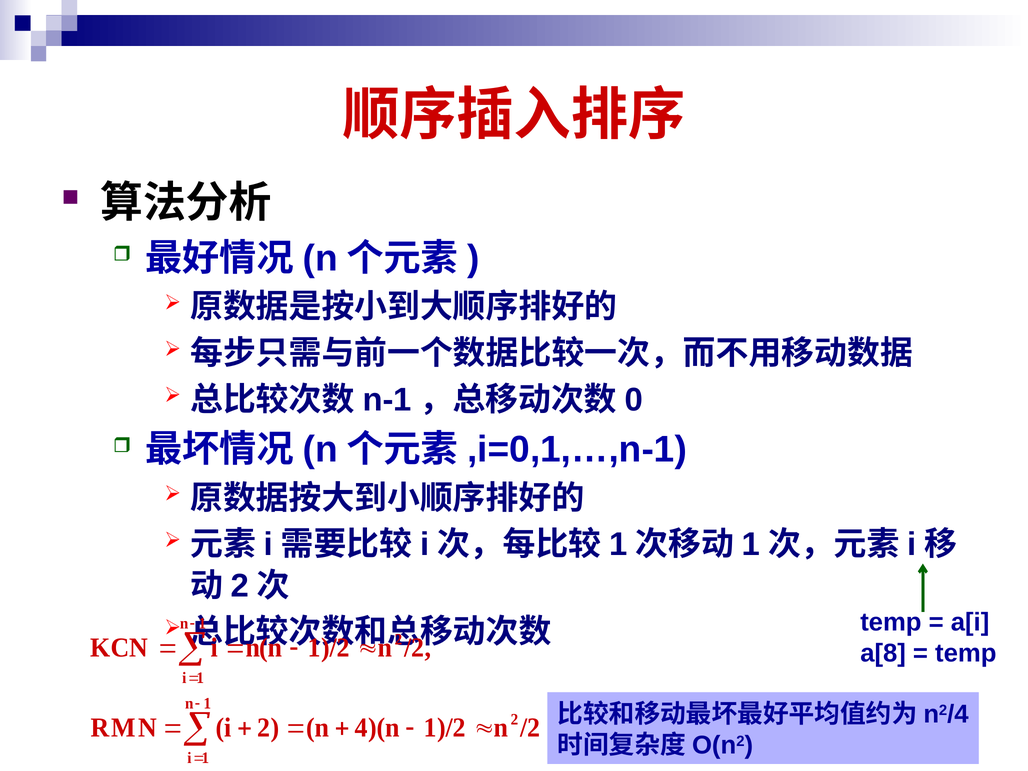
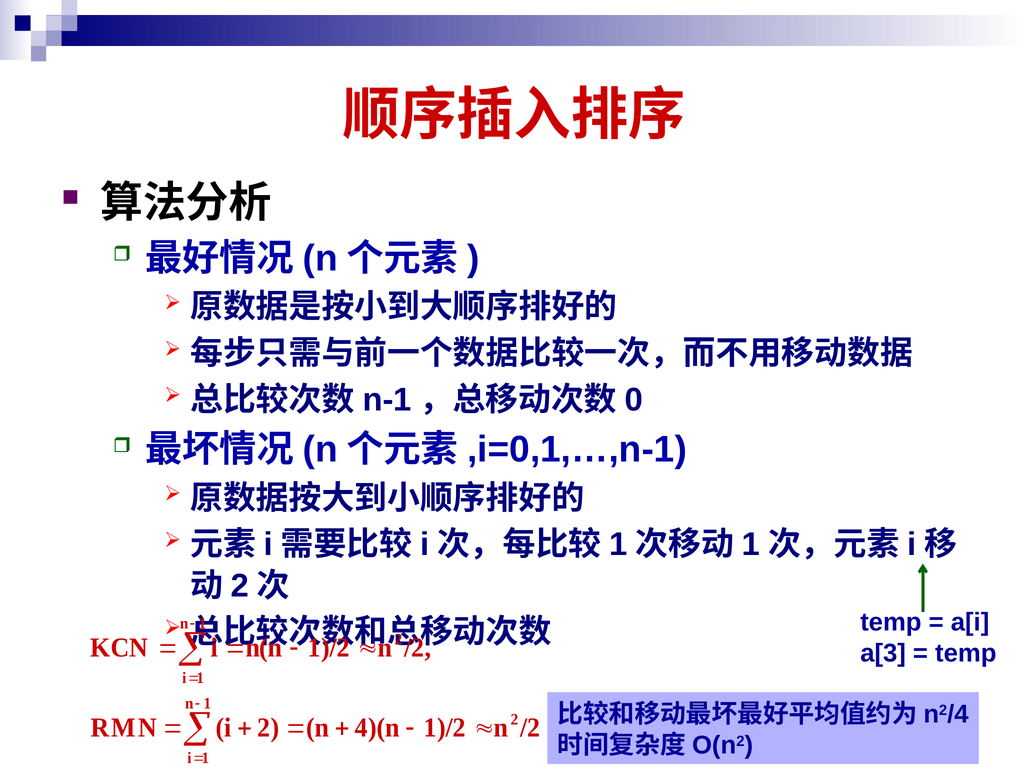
a[8: a[8 -> a[3 (883, 653)
